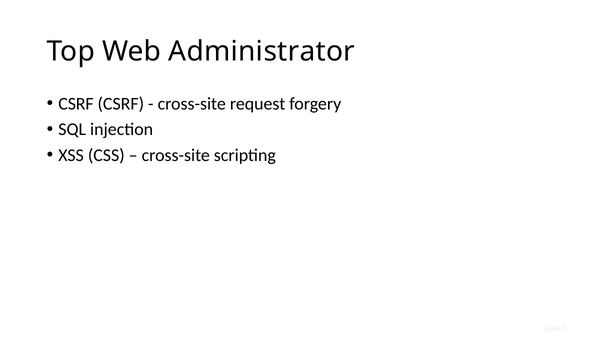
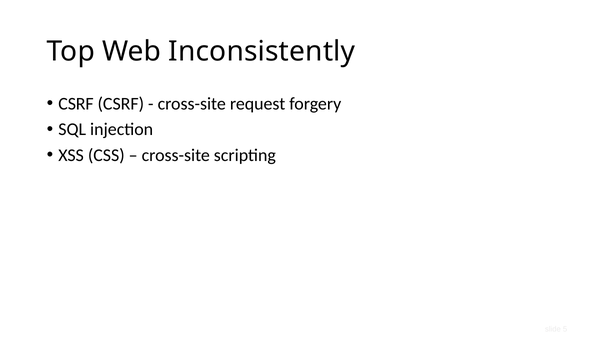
Administrator: Administrator -> Inconsistently (262, 52)
